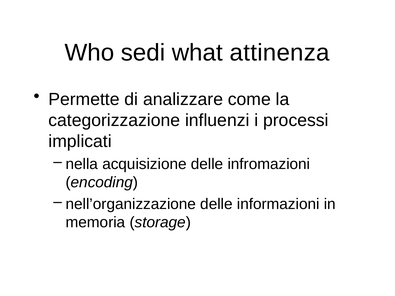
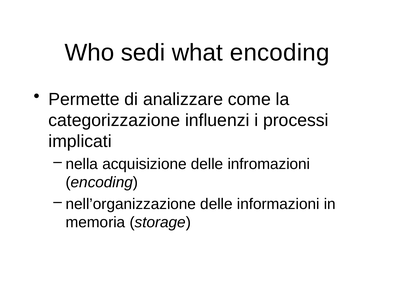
what attinenza: attinenza -> encoding (280, 53)
